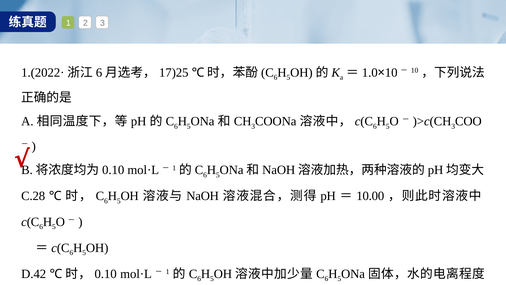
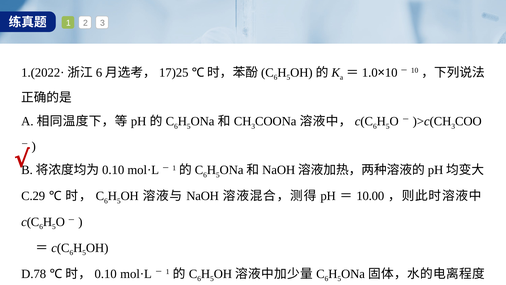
C.28: C.28 -> C.29 (33, 196)
D.42: D.42 -> D.78 (34, 273)
